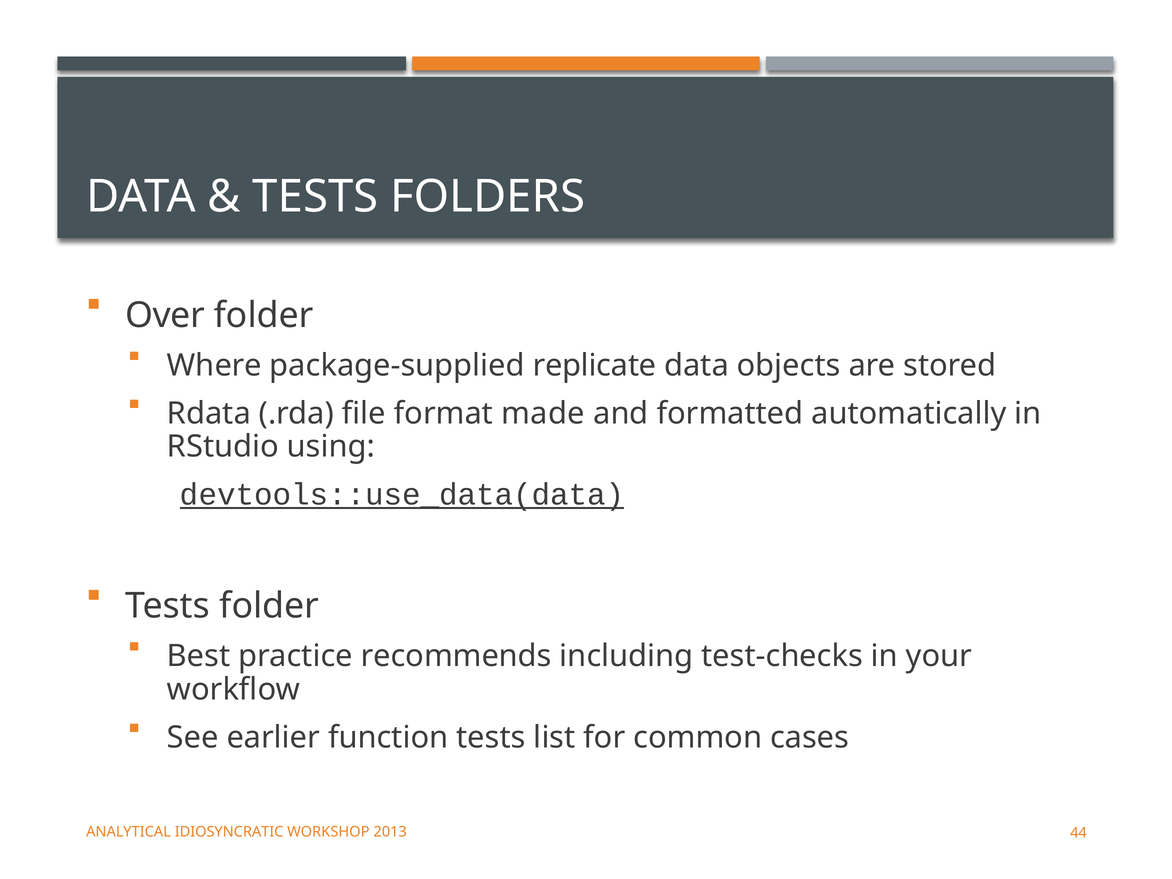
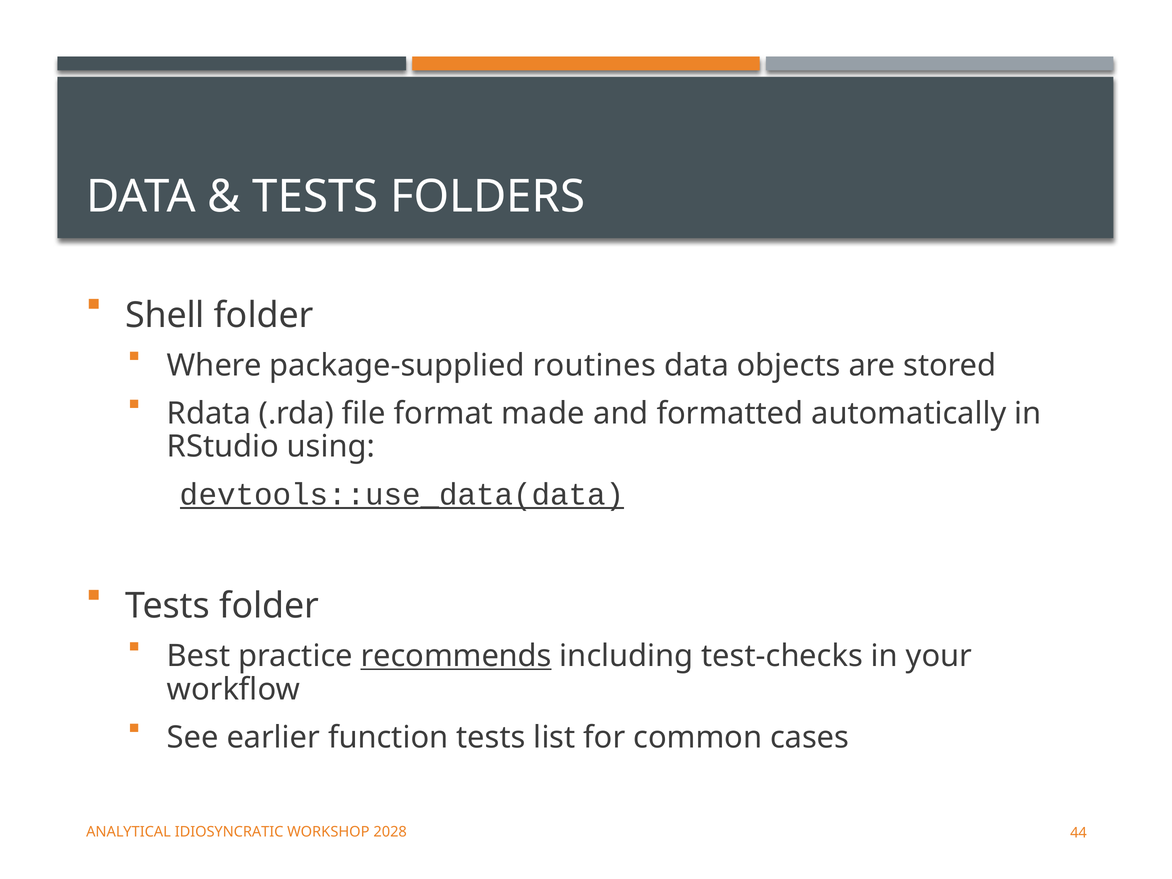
Over: Over -> Shell (165, 315)
replicate: replicate -> routines (594, 365)
recommends underline: none -> present (456, 656)
2013: 2013 -> 2028 (390, 832)
